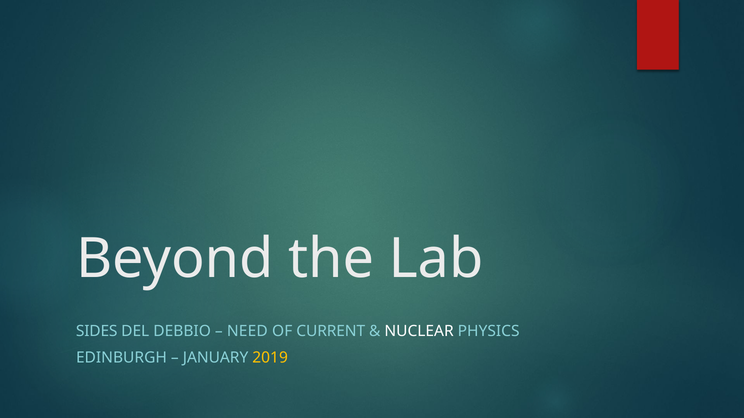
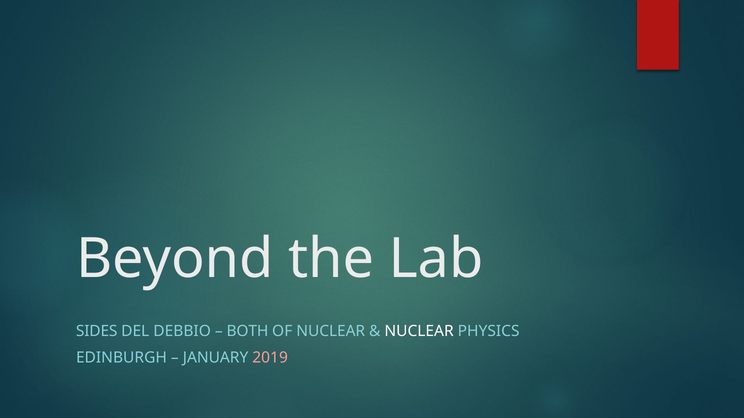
NEED: NEED -> BOTH (247, 332)
OF CURRENT: CURRENT -> NUCLEAR (331, 332)
2019 colour: yellow -> pink (270, 358)
